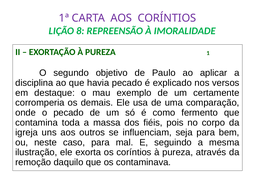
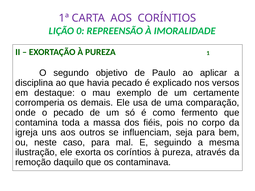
8: 8 -> 0 (80, 31)
